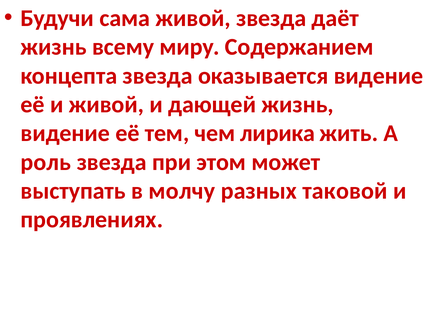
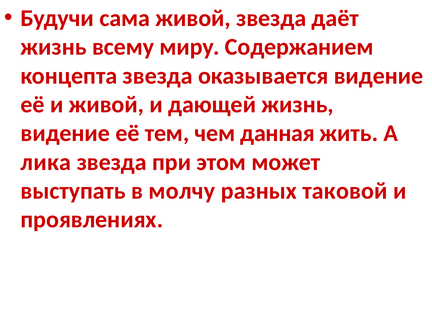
лирика: лирика -> данная (278, 133)
роль: роль -> лика (46, 162)
